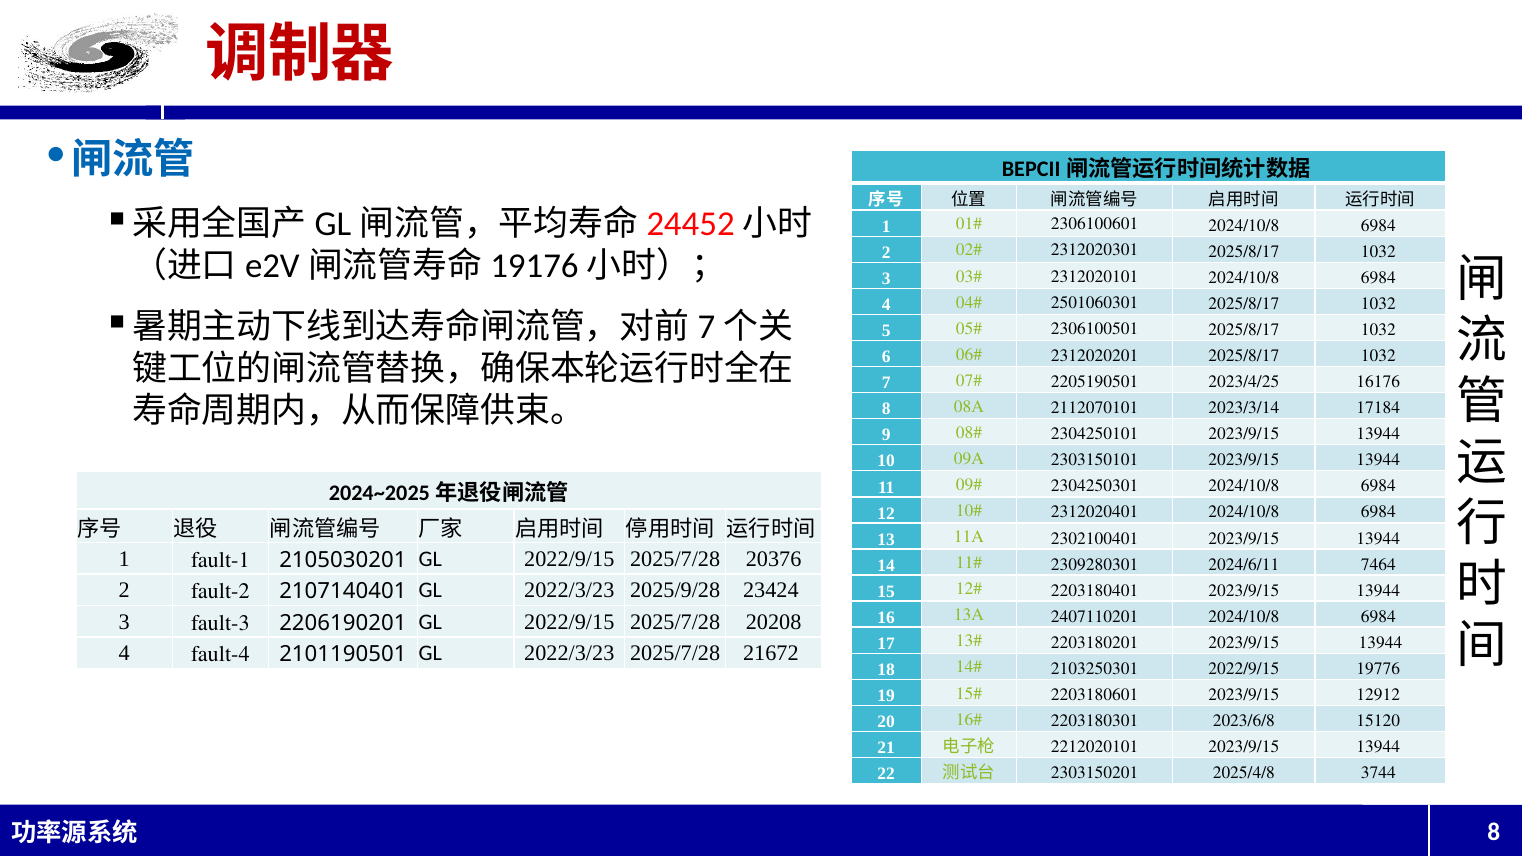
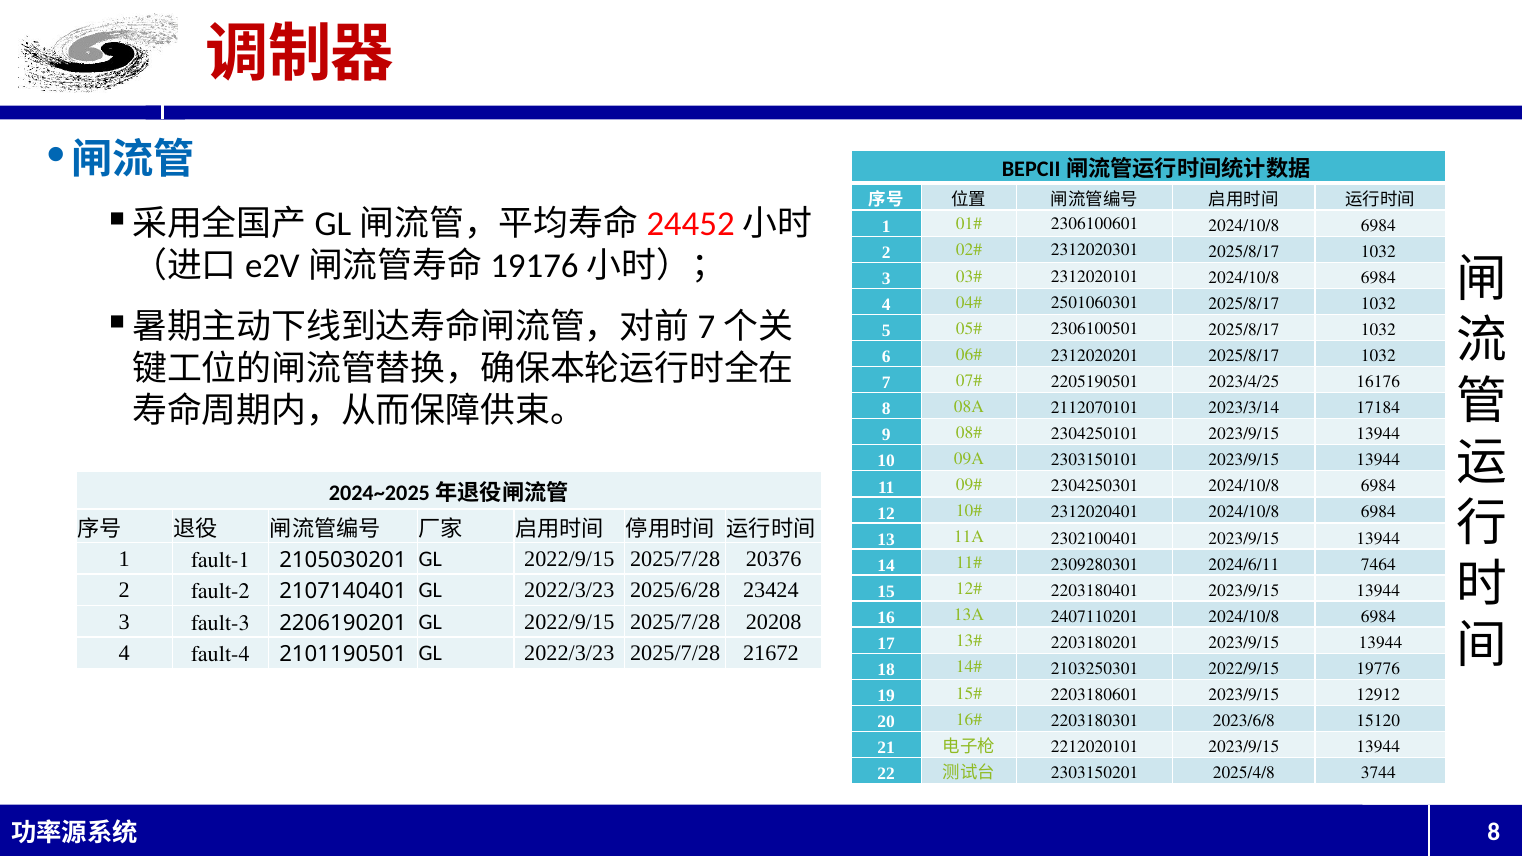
2025/9/28: 2025/9/28 -> 2025/6/28 (675, 591)
